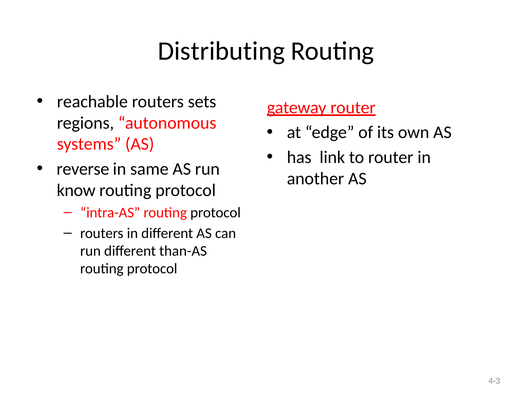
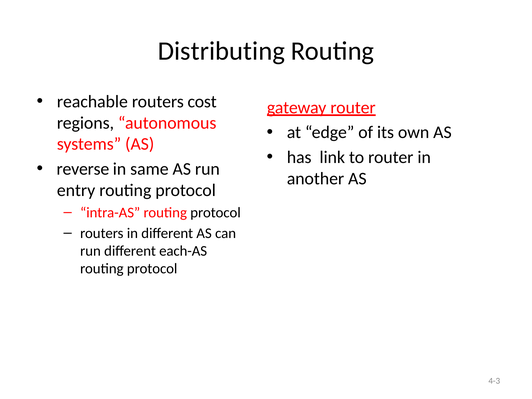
sets: sets -> cost (202, 102)
know: know -> entry (76, 190)
than-AS: than-AS -> each-AS (183, 251)
